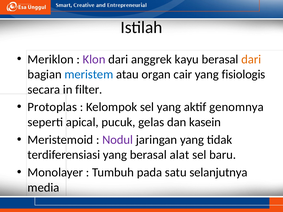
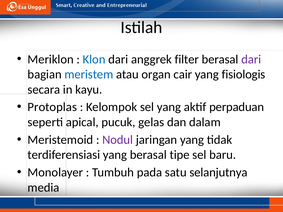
Klon colour: purple -> blue (94, 59)
kayu: kayu -> filter (187, 59)
dari colour: orange -> purple (251, 59)
filter: filter -> kayu (89, 90)
genomnya: genomnya -> perpaduan (237, 107)
kasein: kasein -> dalam (205, 122)
alat: alat -> tipe (180, 155)
